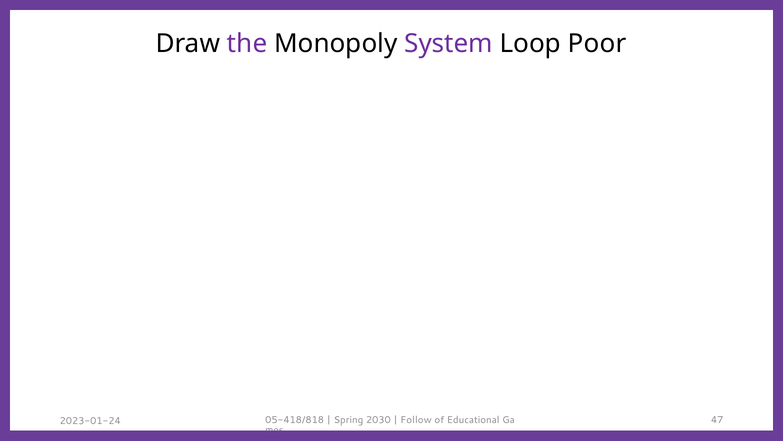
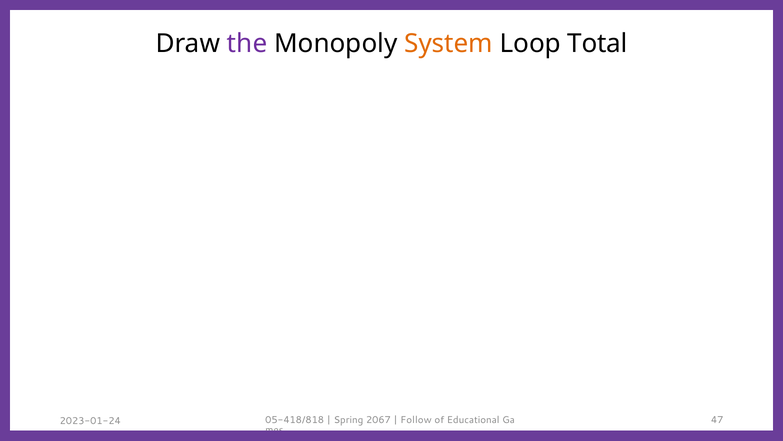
System colour: purple -> orange (449, 43)
Poor: Poor -> Total (598, 43)
2030: 2030 -> 2067 (378, 420)
